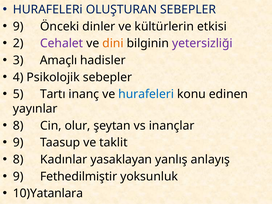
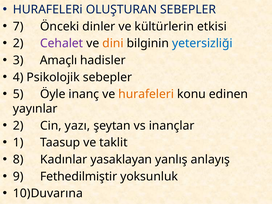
9: 9 -> 7 (18, 26)
yetersizliği colour: purple -> blue (202, 43)
Tartı: Tartı -> Öyle (53, 94)
hurafeleri colour: blue -> orange (146, 94)
8: 8 -> 2 (18, 126)
olur: olur -> yazı (77, 126)
9: 9 -> 1 (18, 143)
10)Yatanlara: 10)Yatanlara -> 10)Duvarına (48, 193)
